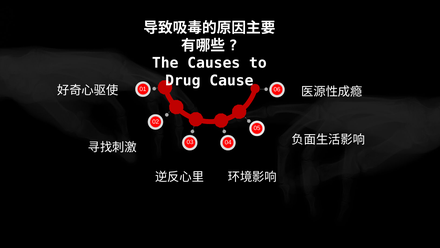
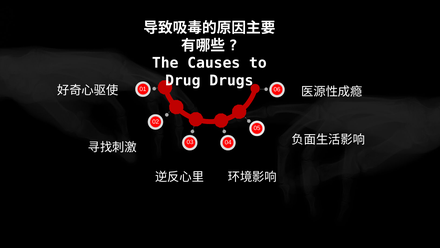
Cause: Cause -> Drugs (231, 81)
